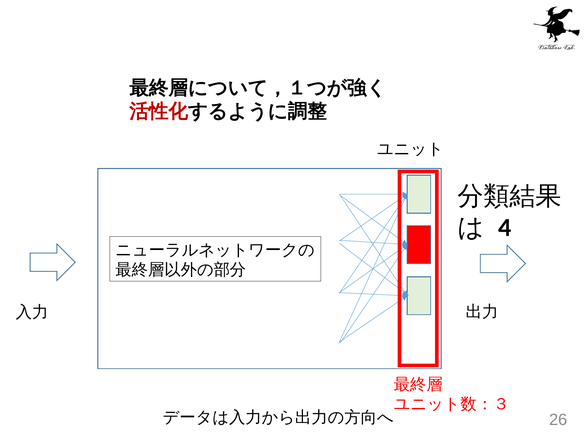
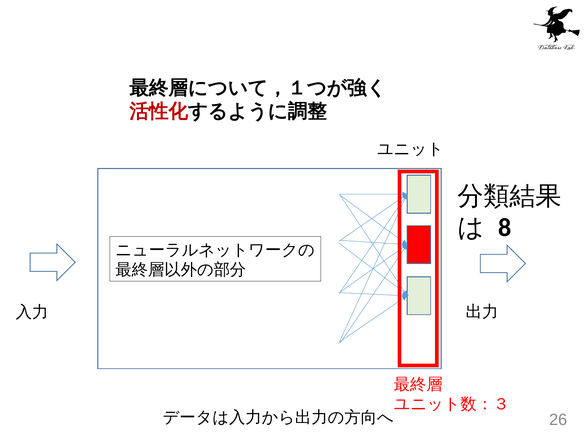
4: 4 -> 8 (505, 228)
